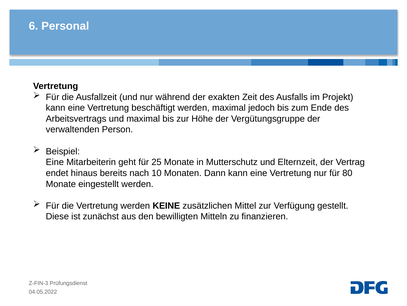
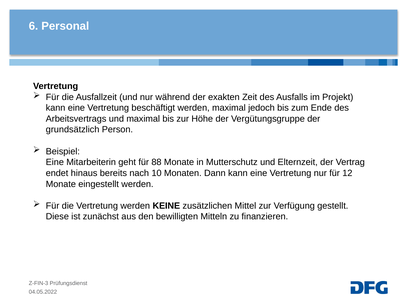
verwaltenden: verwaltenden -> grundsätzlich (73, 129)
25: 25 -> 88 (156, 162)
80: 80 -> 12 (347, 173)
